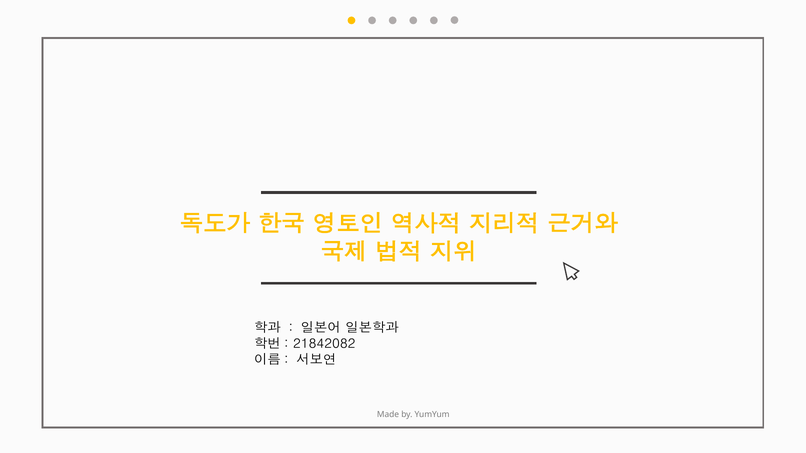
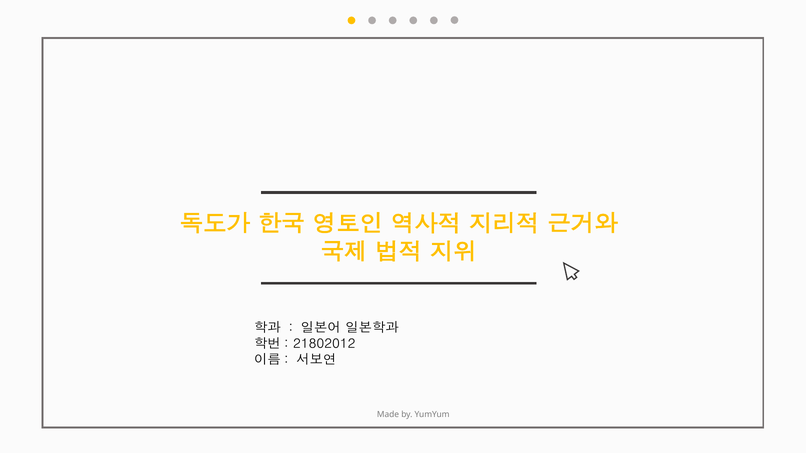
21842082: 21842082 -> 21802012 (324, 344)
